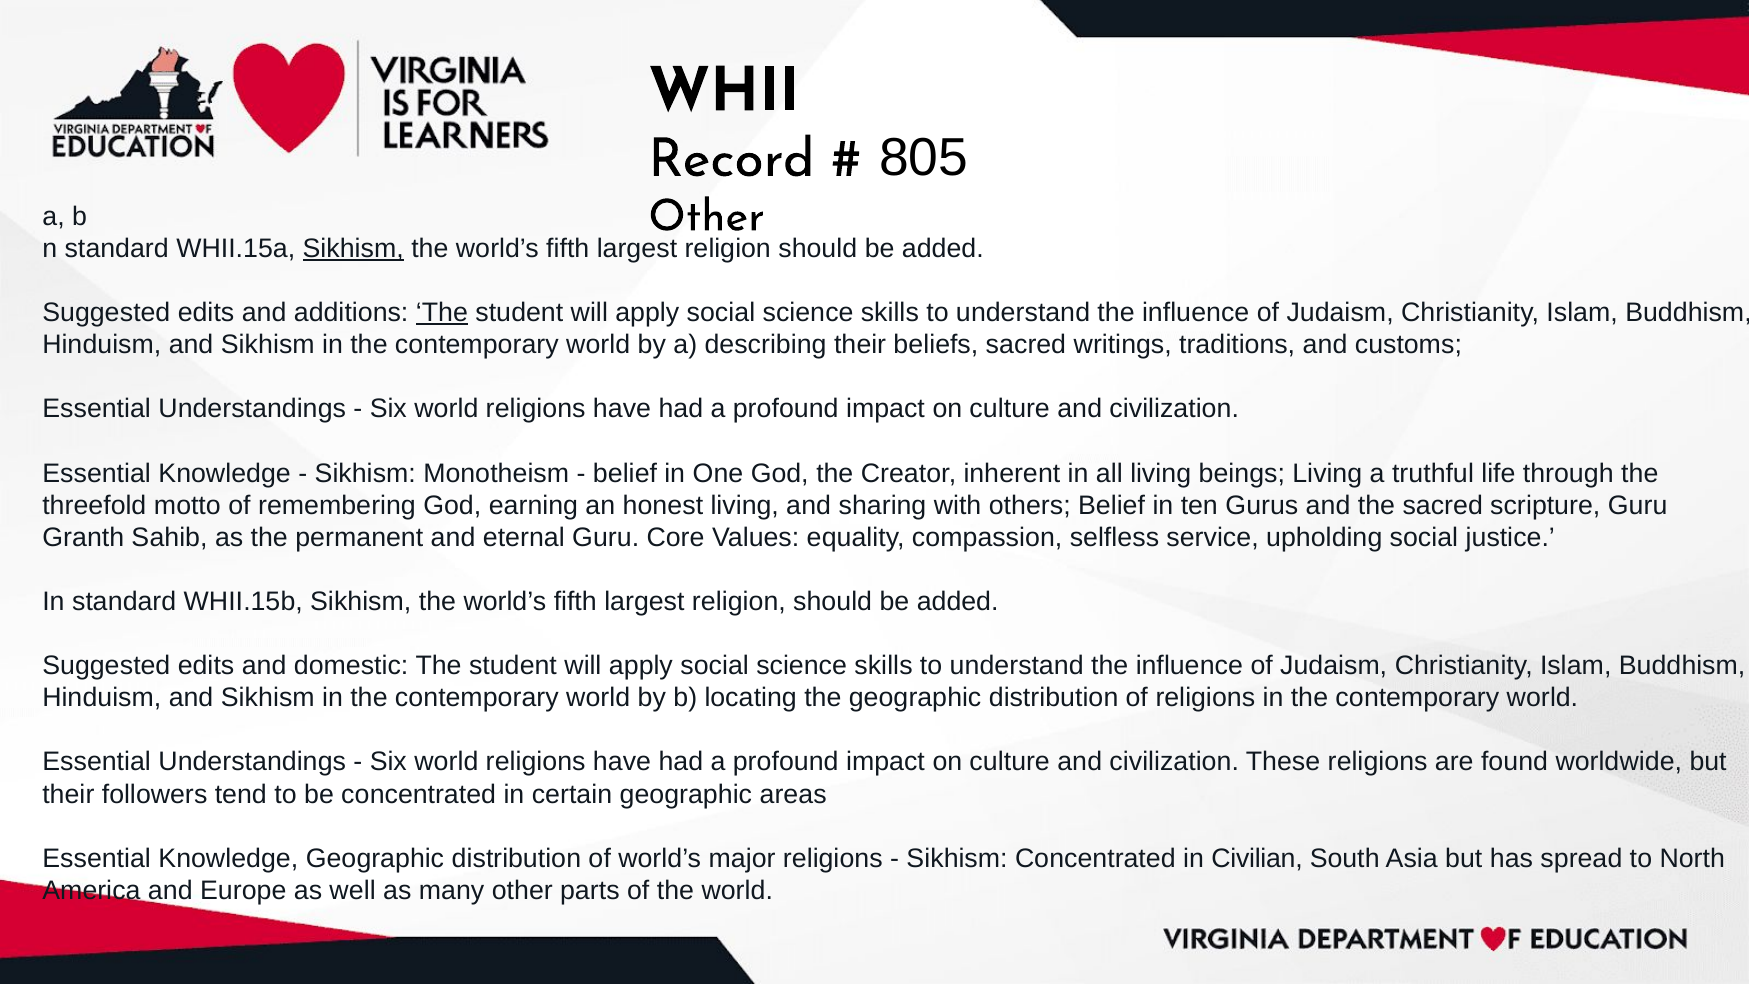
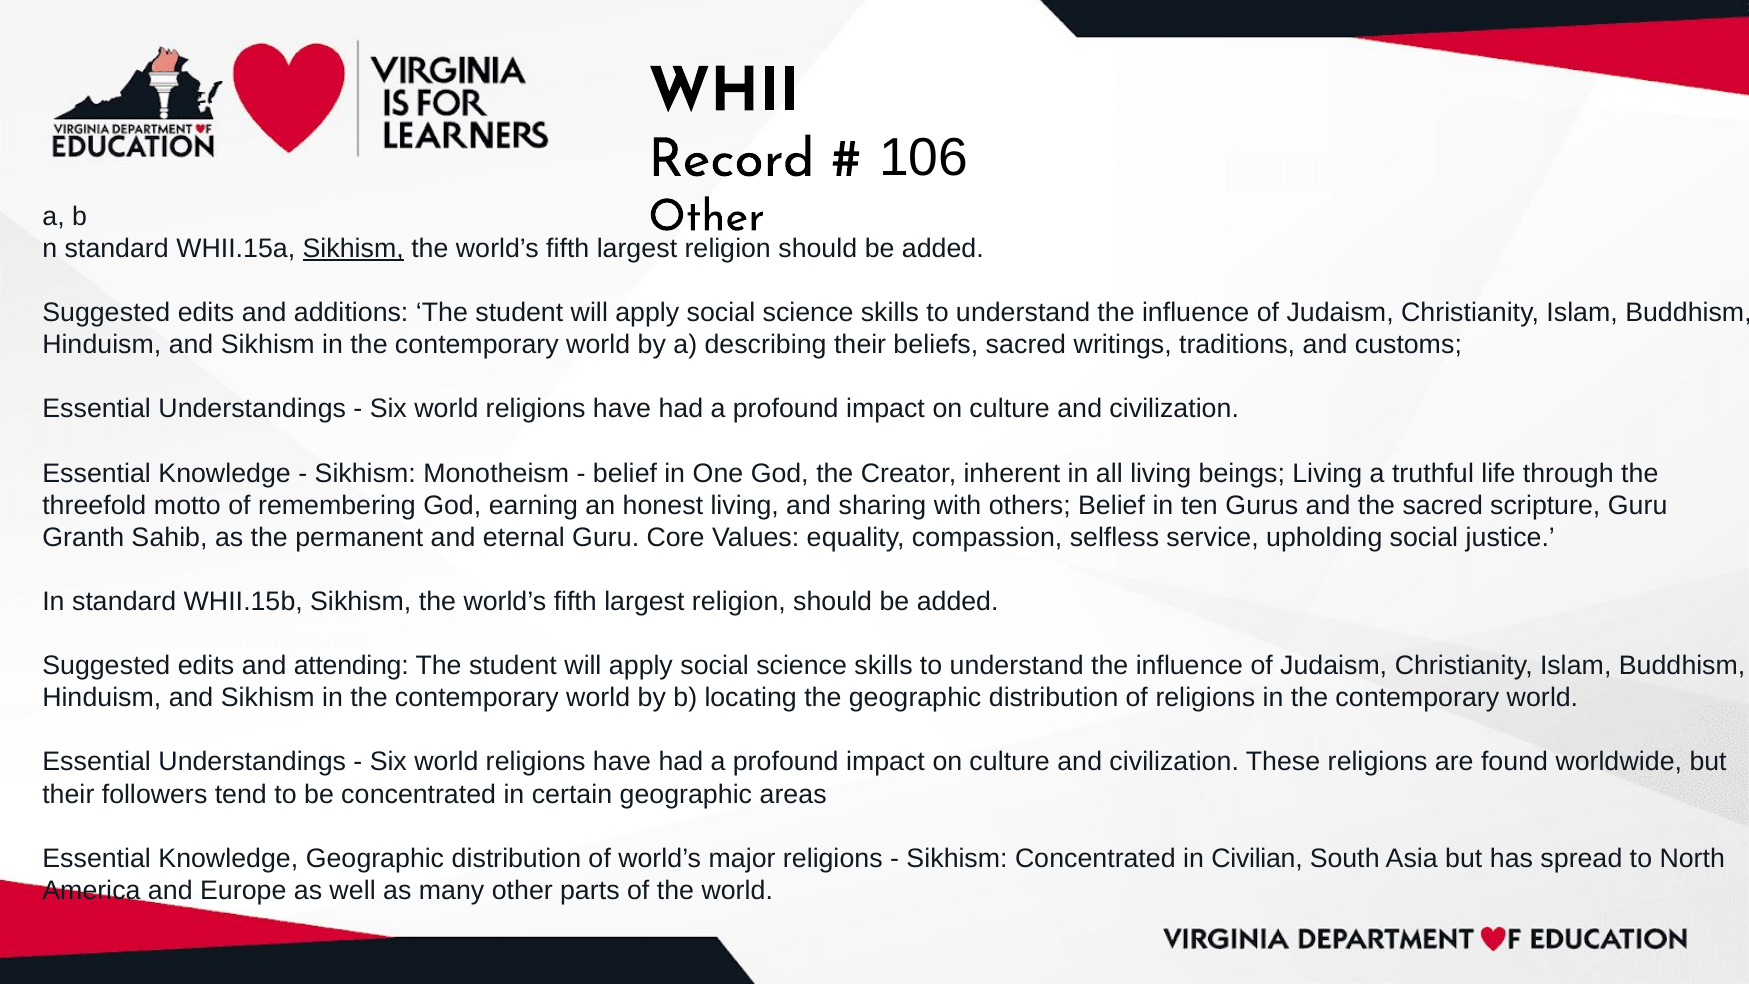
805: 805 -> 106 (924, 158)
The underline: present -> none (442, 313)
domestic: domestic -> attending (351, 666)
